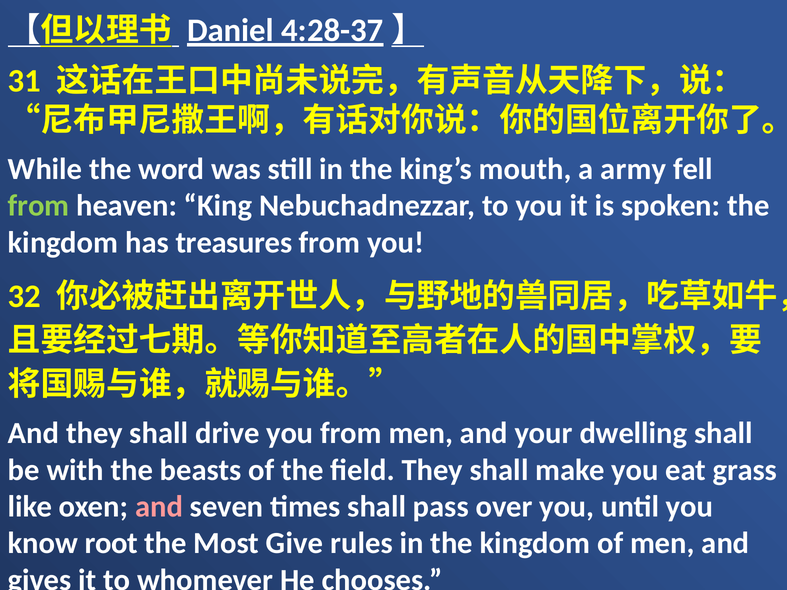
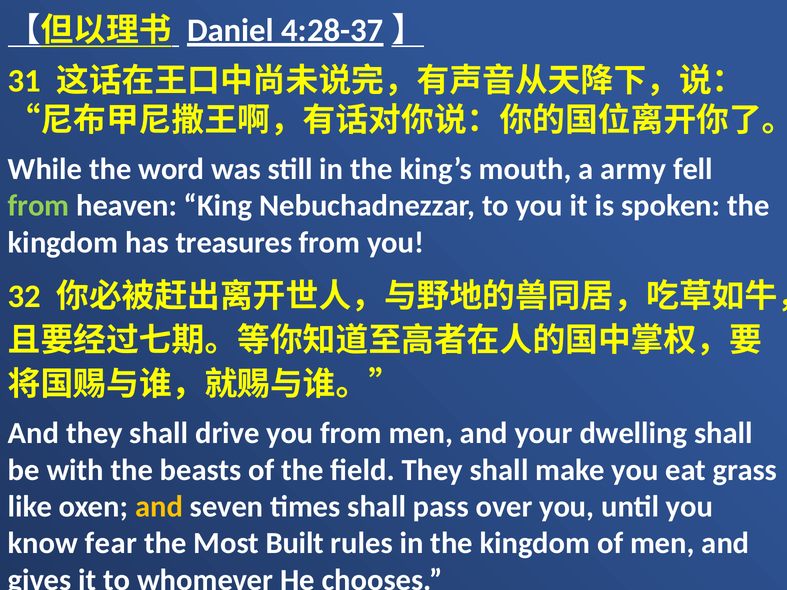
and colour: pink -> yellow (159, 507)
root: root -> fear (111, 544)
Give: Give -> Built (295, 544)
